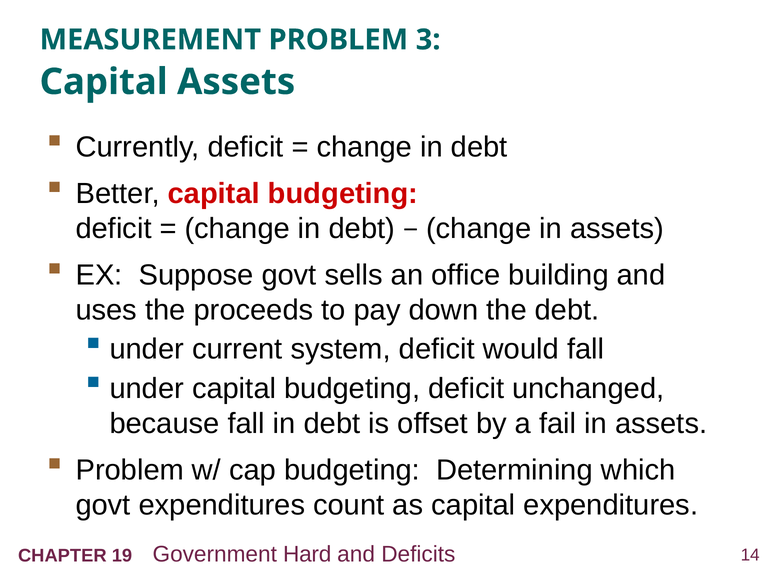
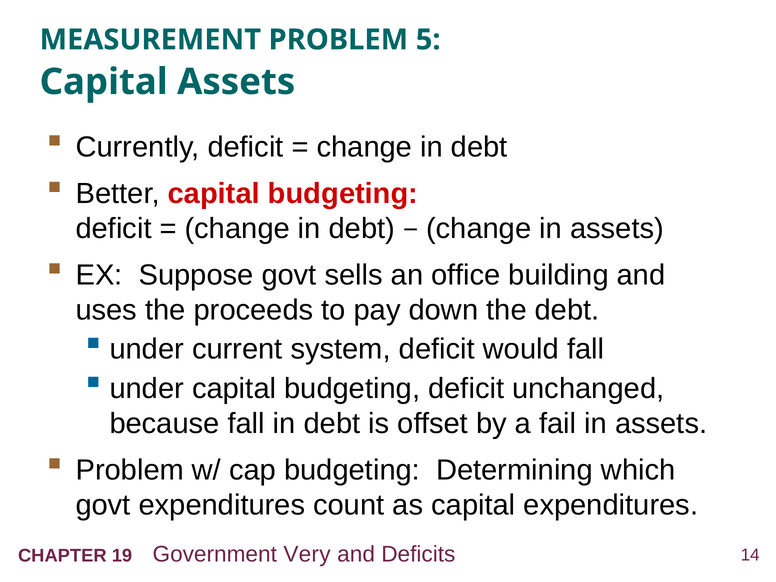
3: 3 -> 5 (428, 40)
Hard: Hard -> Very (307, 554)
